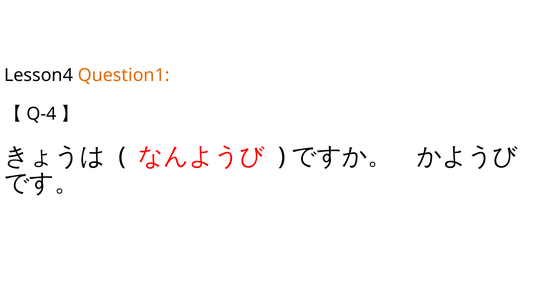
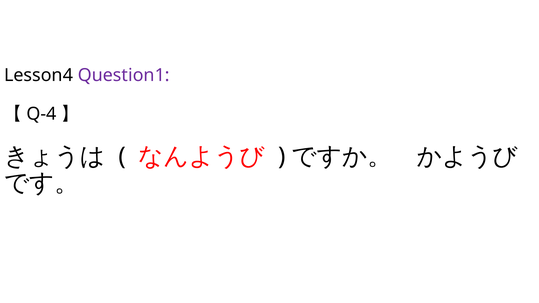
Question1 colour: orange -> purple (124, 75)
